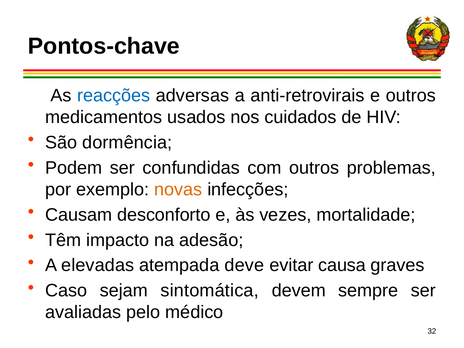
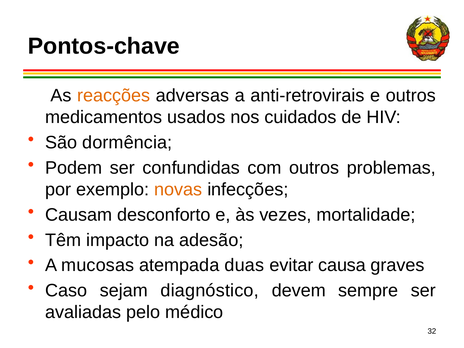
reacções colour: blue -> orange (114, 96)
elevadas: elevadas -> mucosas (98, 265)
deve: deve -> duas (244, 265)
sintomática: sintomática -> diagnóstico (210, 291)
